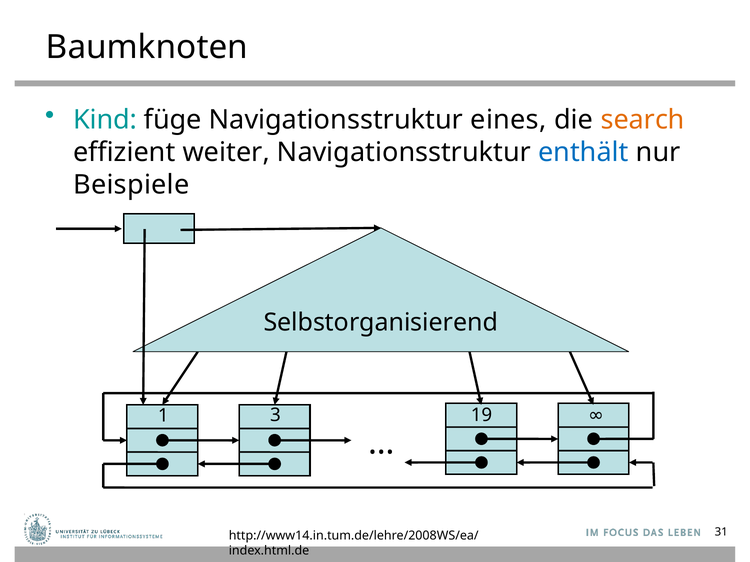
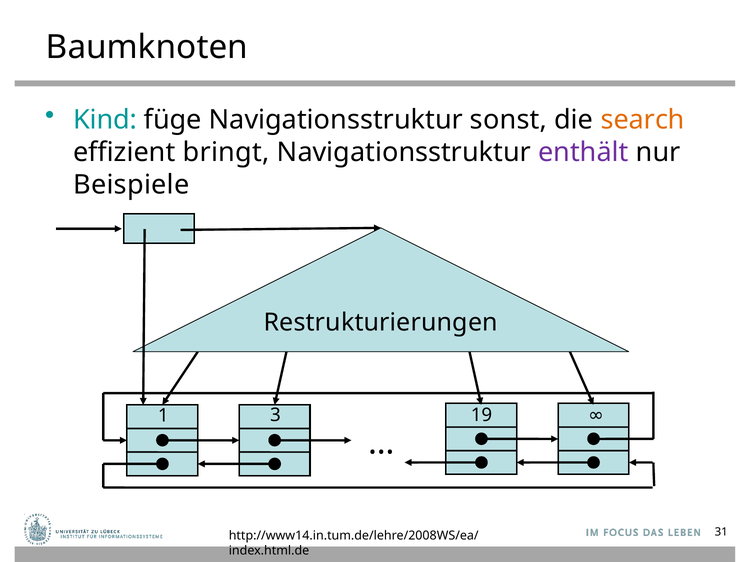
eines: eines -> sonst (508, 120)
weiter: weiter -> bringt (226, 153)
enthält colour: blue -> purple (583, 153)
Selbstorganisierend: Selbstorganisierend -> Restrukturierungen (381, 323)
